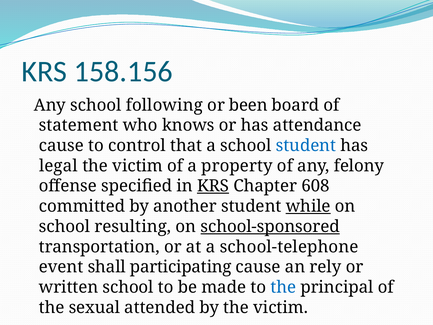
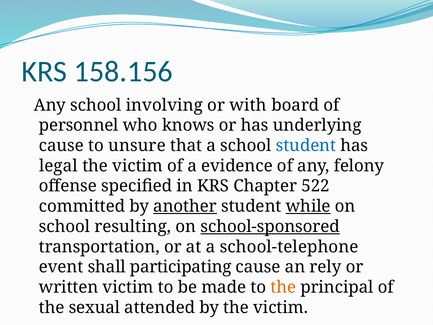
following: following -> involving (164, 105)
been: been -> with (248, 105)
statement: statement -> personnel (79, 125)
attendance: attendance -> underlying (317, 125)
control: control -> unsure (137, 145)
property: property -> evidence (237, 166)
KRS underline: present -> none (213, 186)
608: 608 -> 522 (315, 186)
another underline: none -> present (185, 206)
written school: school -> victim (128, 287)
the colour: blue -> orange (283, 287)
